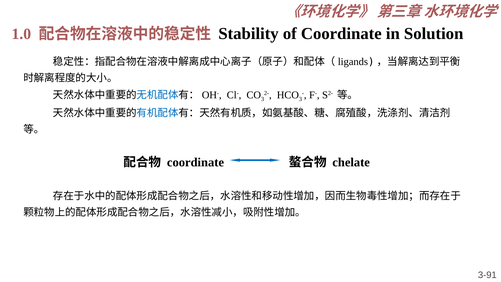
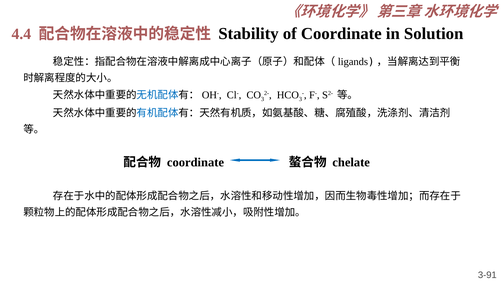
1.0: 1.0 -> 4.4 (21, 34)
